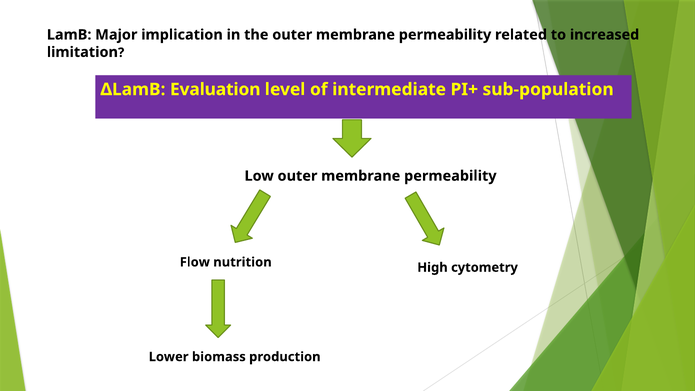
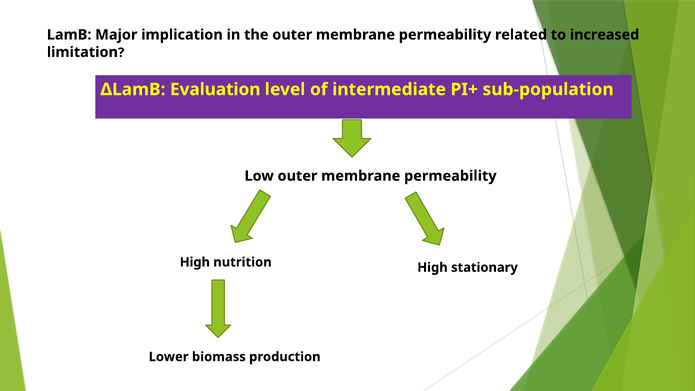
Flow: Flow -> High (195, 262)
cytometry: cytometry -> stationary (484, 267)
